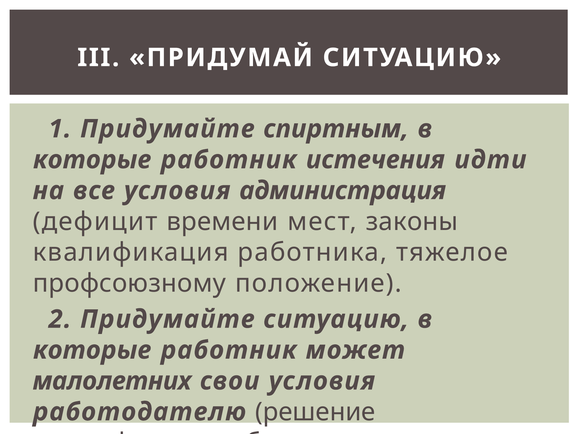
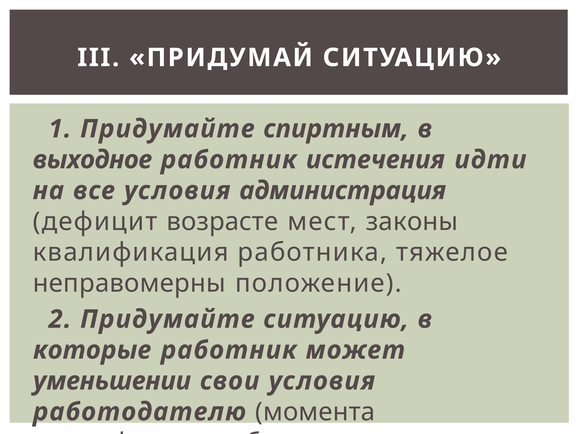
которые: которые -> выходное (92, 160)
времени: времени -> возрасте (222, 222)
профсоюзному: профсоюзному -> неправомерны (129, 283)
малолетних: малолетних -> уменьшении (112, 381)
решение: решение -> момента (315, 412)
